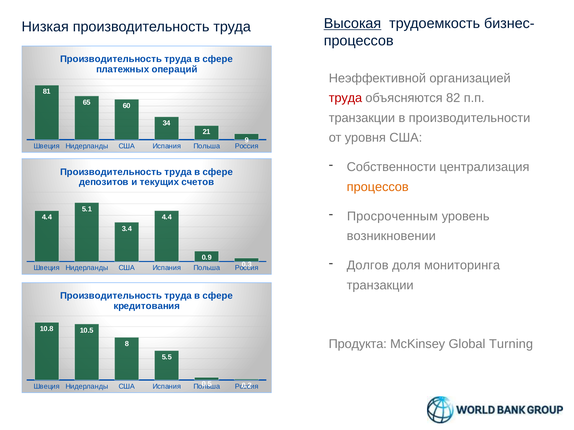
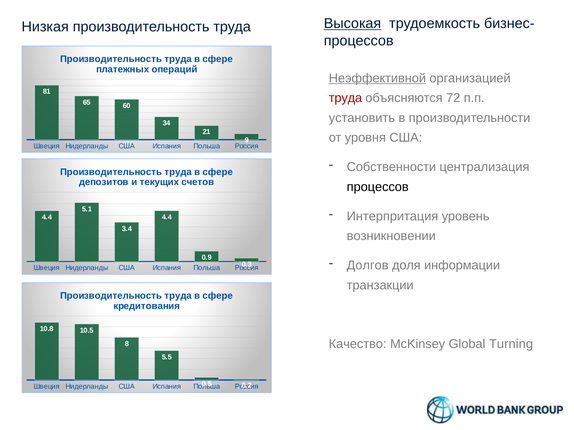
Неэффективной underline: none -> present (377, 78)
82: 82 -> 72 (453, 98)
транзакции: транзакции -> установить (362, 118)
процессов colour: orange -> black (378, 187)
Просроченным: Просроченным -> Интерпритация (393, 216)
мониторинга: мониторинга -> информации (462, 266)
Продукта: Продукта -> Качество (358, 344)
